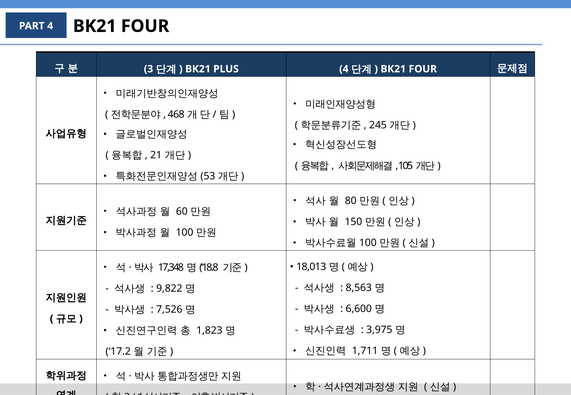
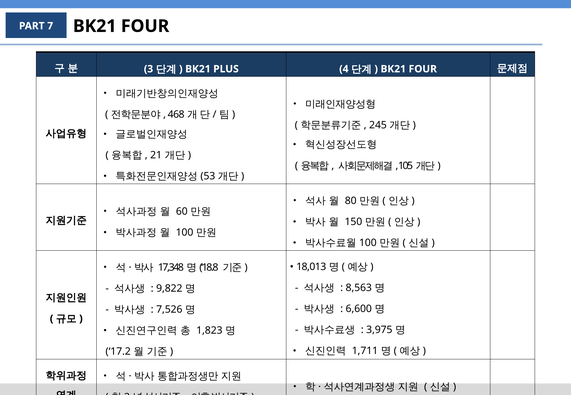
PART 4: 4 -> 7 (50, 26)
